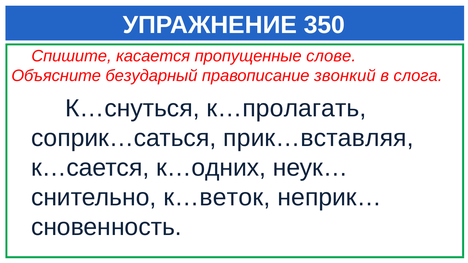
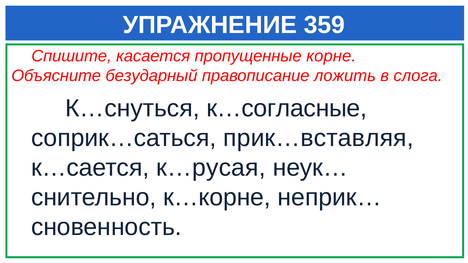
350: 350 -> 359 (324, 25)
слове: слове -> корне (331, 56)
звонкий: звонкий -> ложить (345, 76)
к…пролагать: к…пролагать -> к…согласные (287, 109)
к…одних: к…одних -> к…русая (211, 168)
к…веток: к…веток -> к…корне (217, 198)
